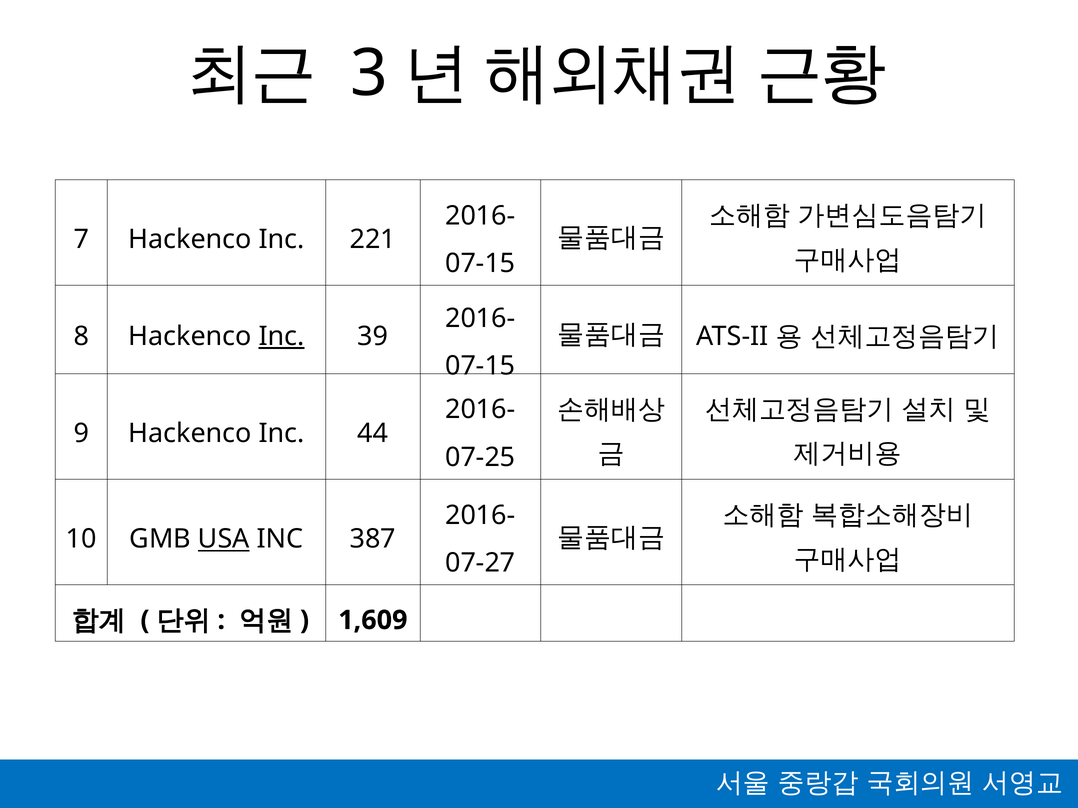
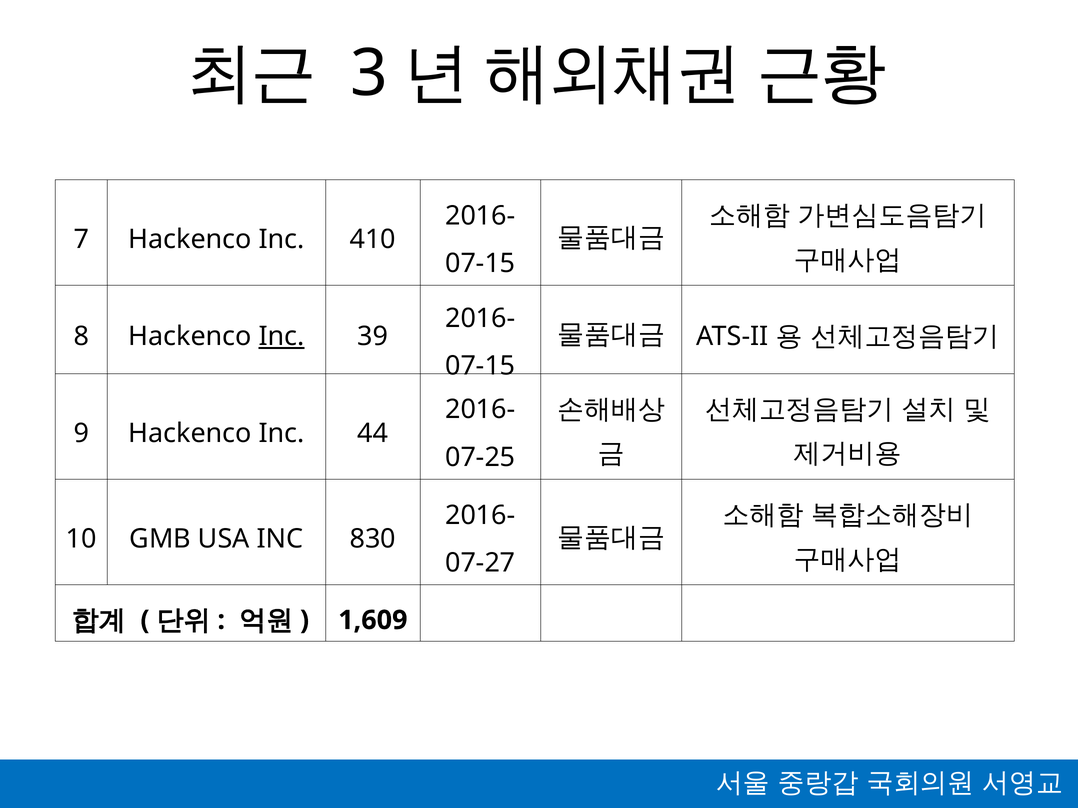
221: 221 -> 410 (373, 240)
USA underline: present -> none (224, 539)
387: 387 -> 830 (373, 539)
